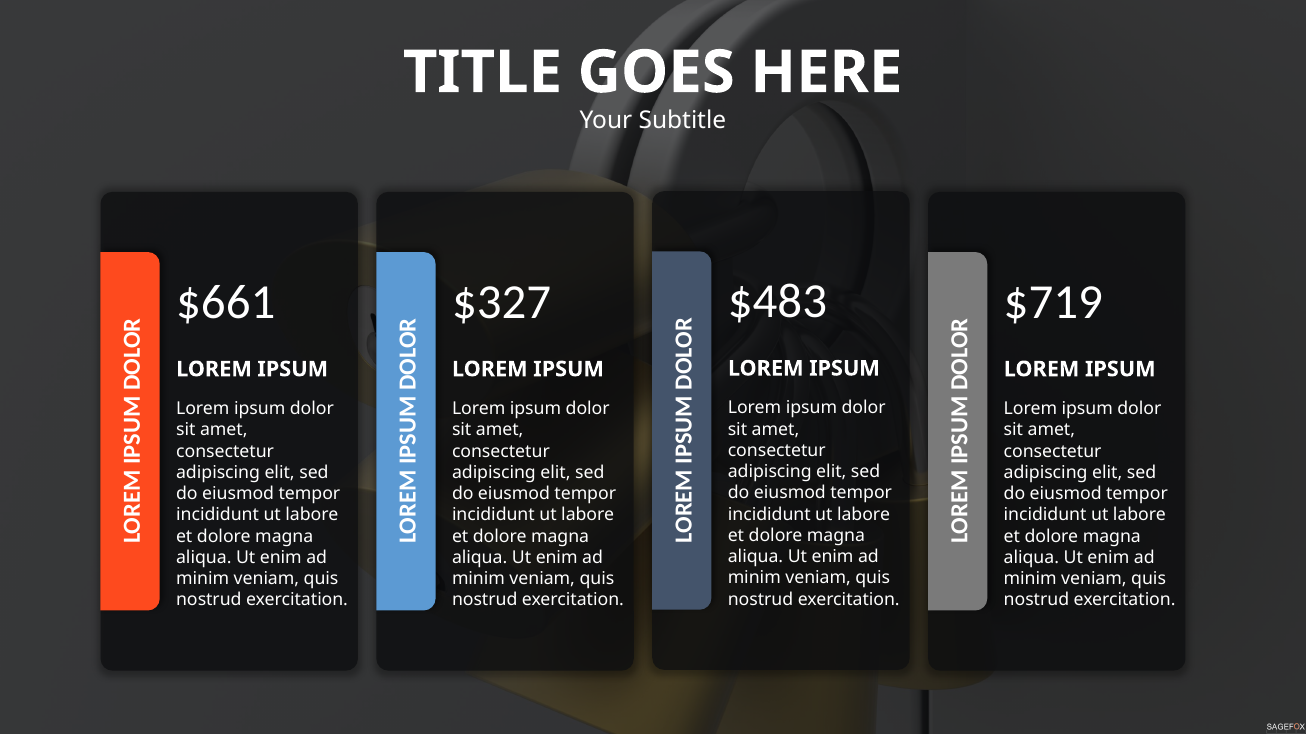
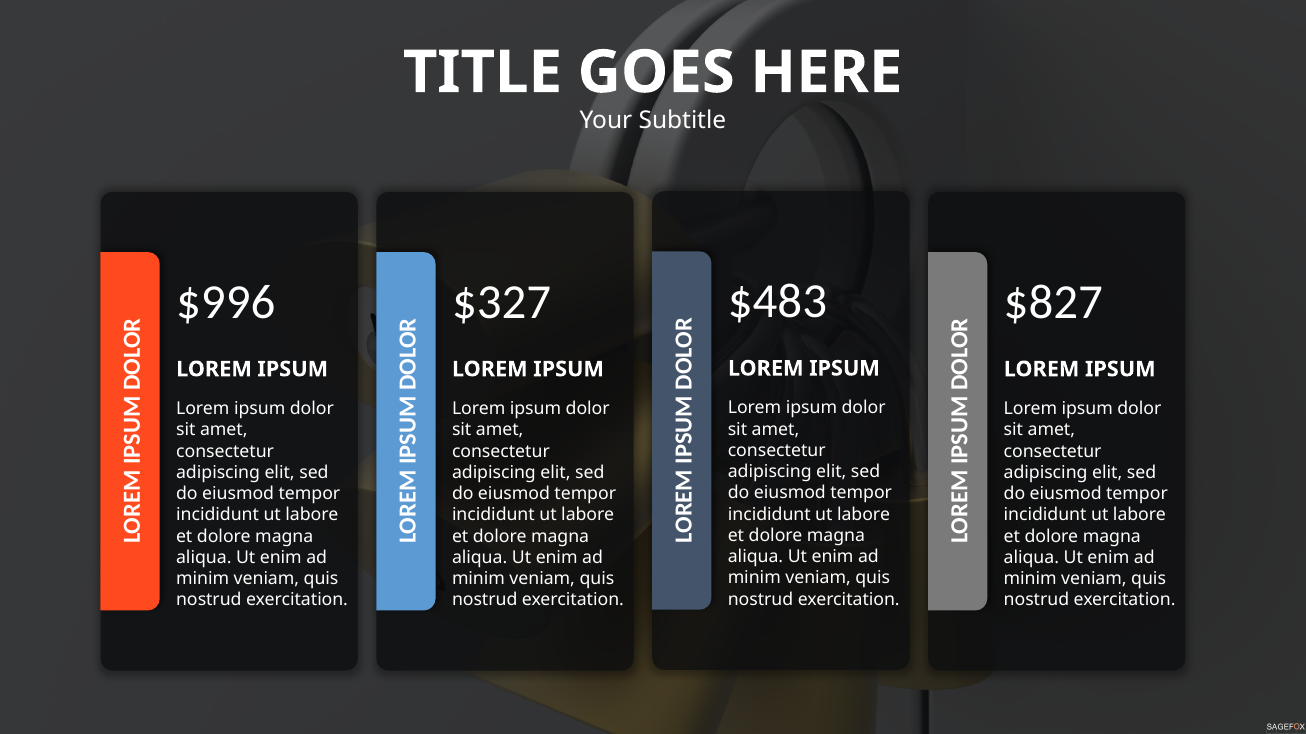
$661: $661 -> $996 (226, 303)
$719: $719 -> $827 (1053, 303)
